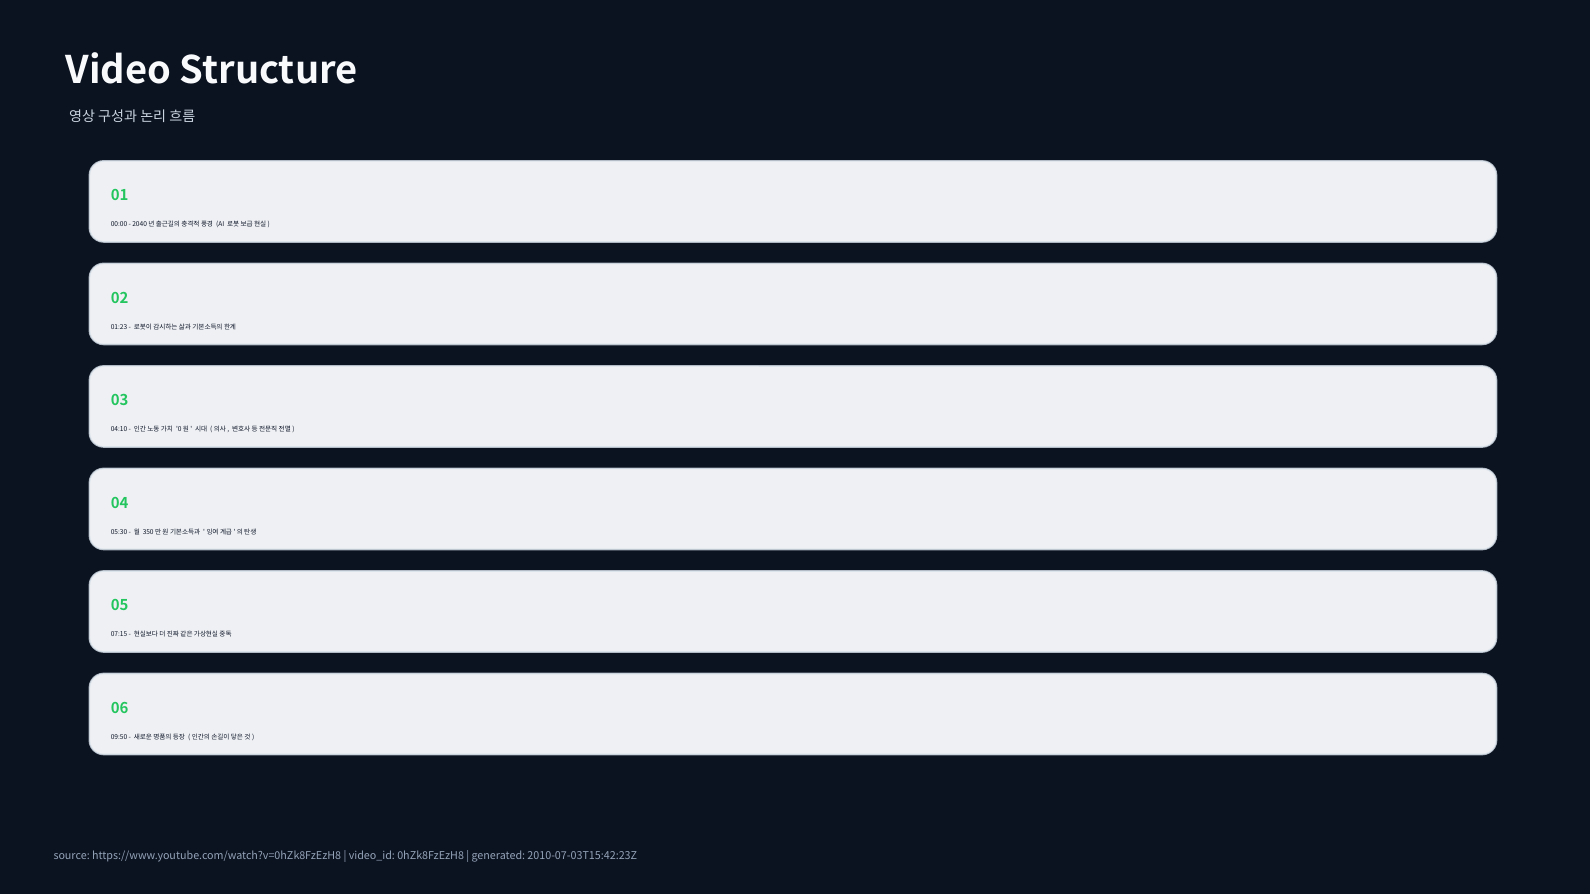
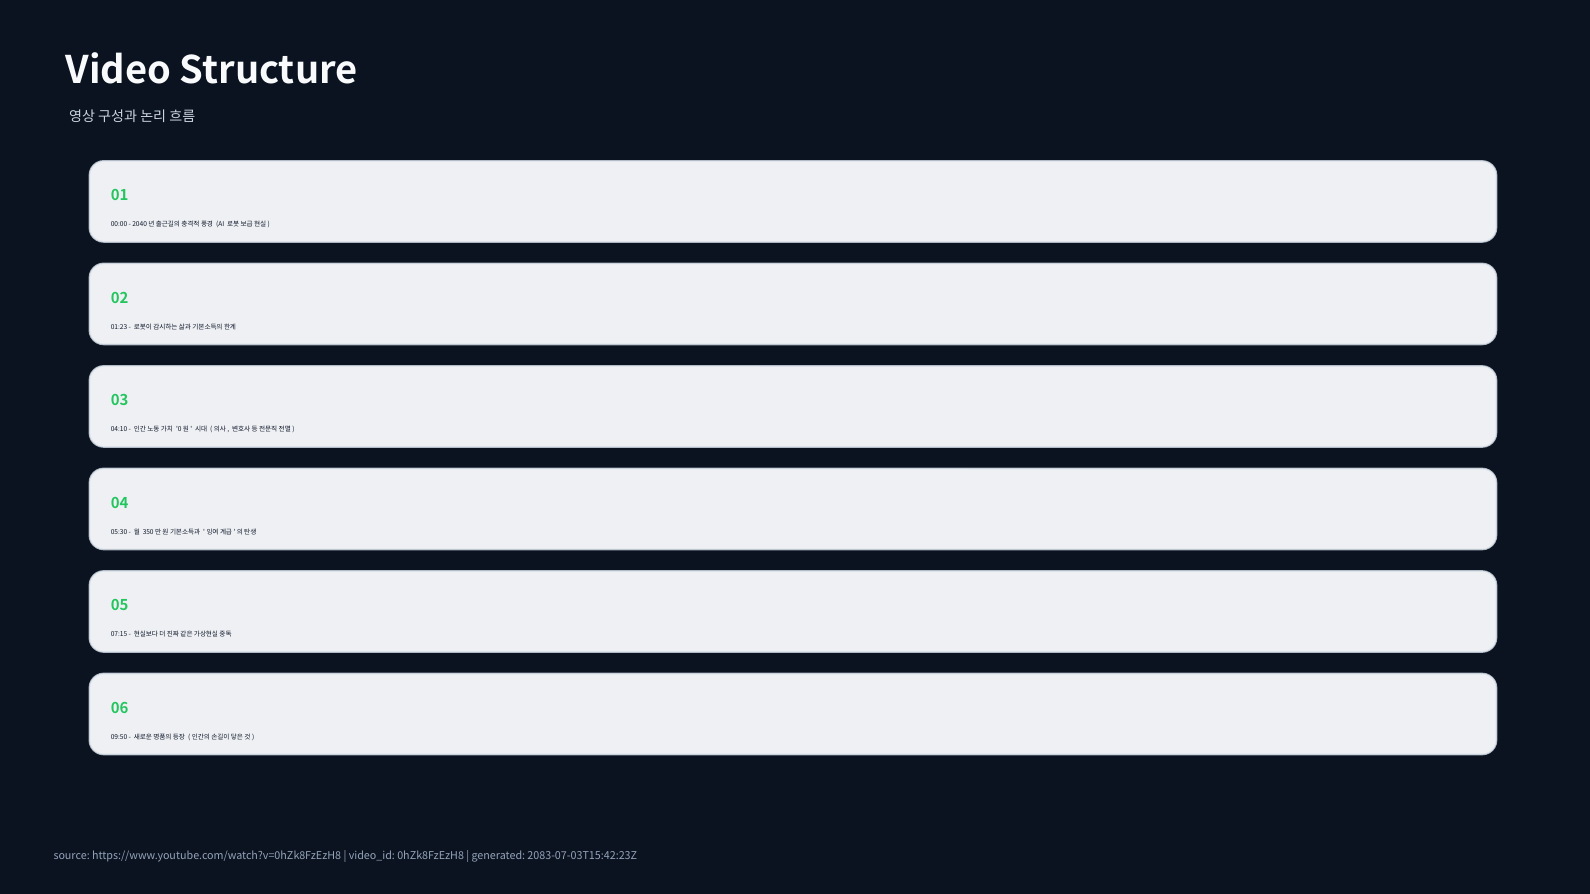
2010-07-03T15:42:23Z: 2010-07-03T15:42:23Z -> 2083-07-03T15:42:23Z (582, 856)
